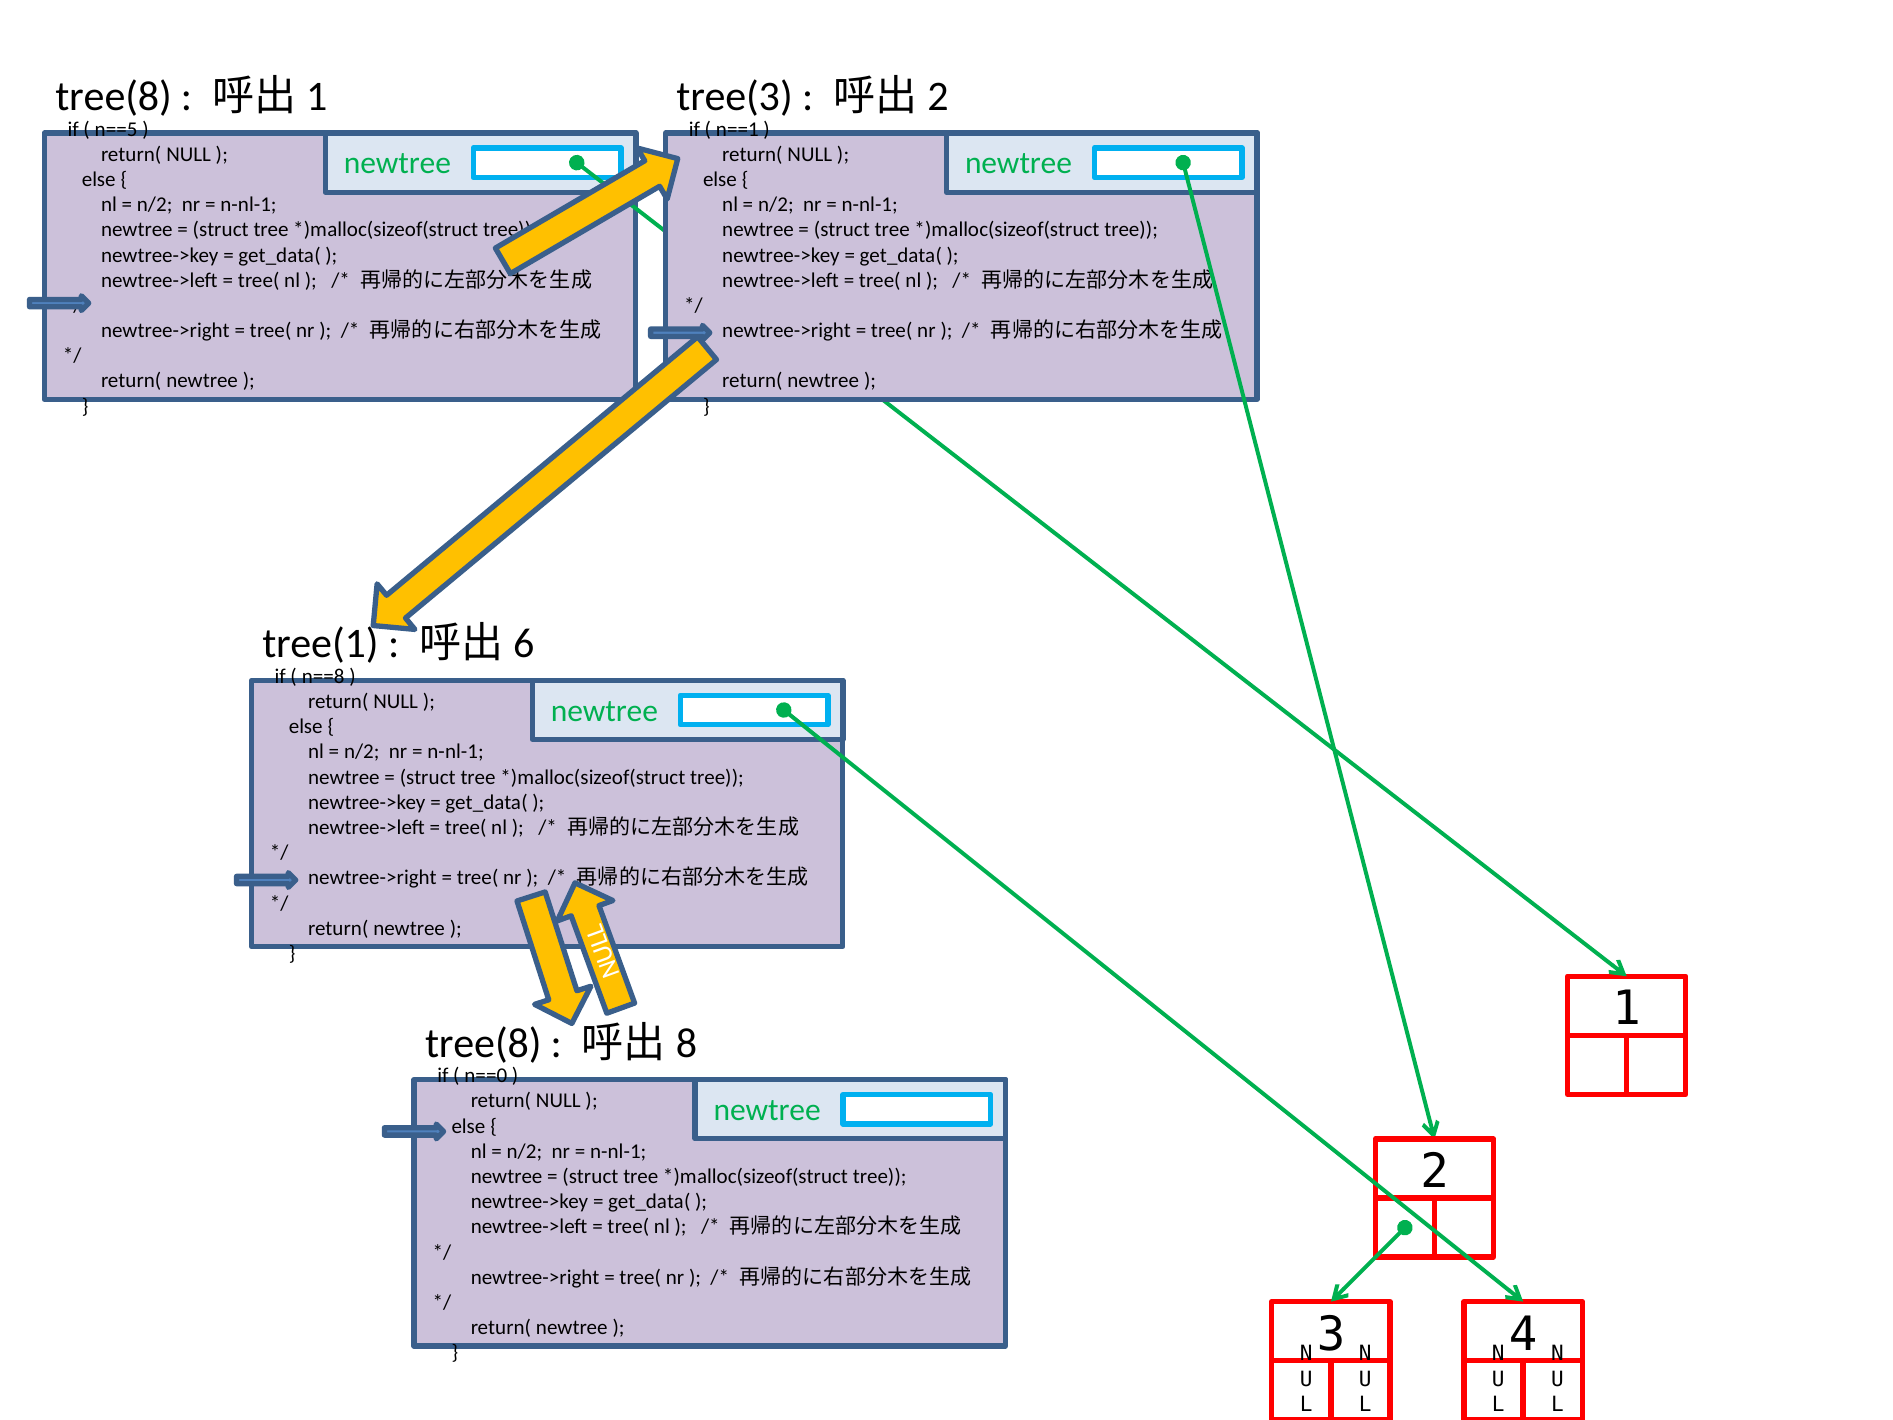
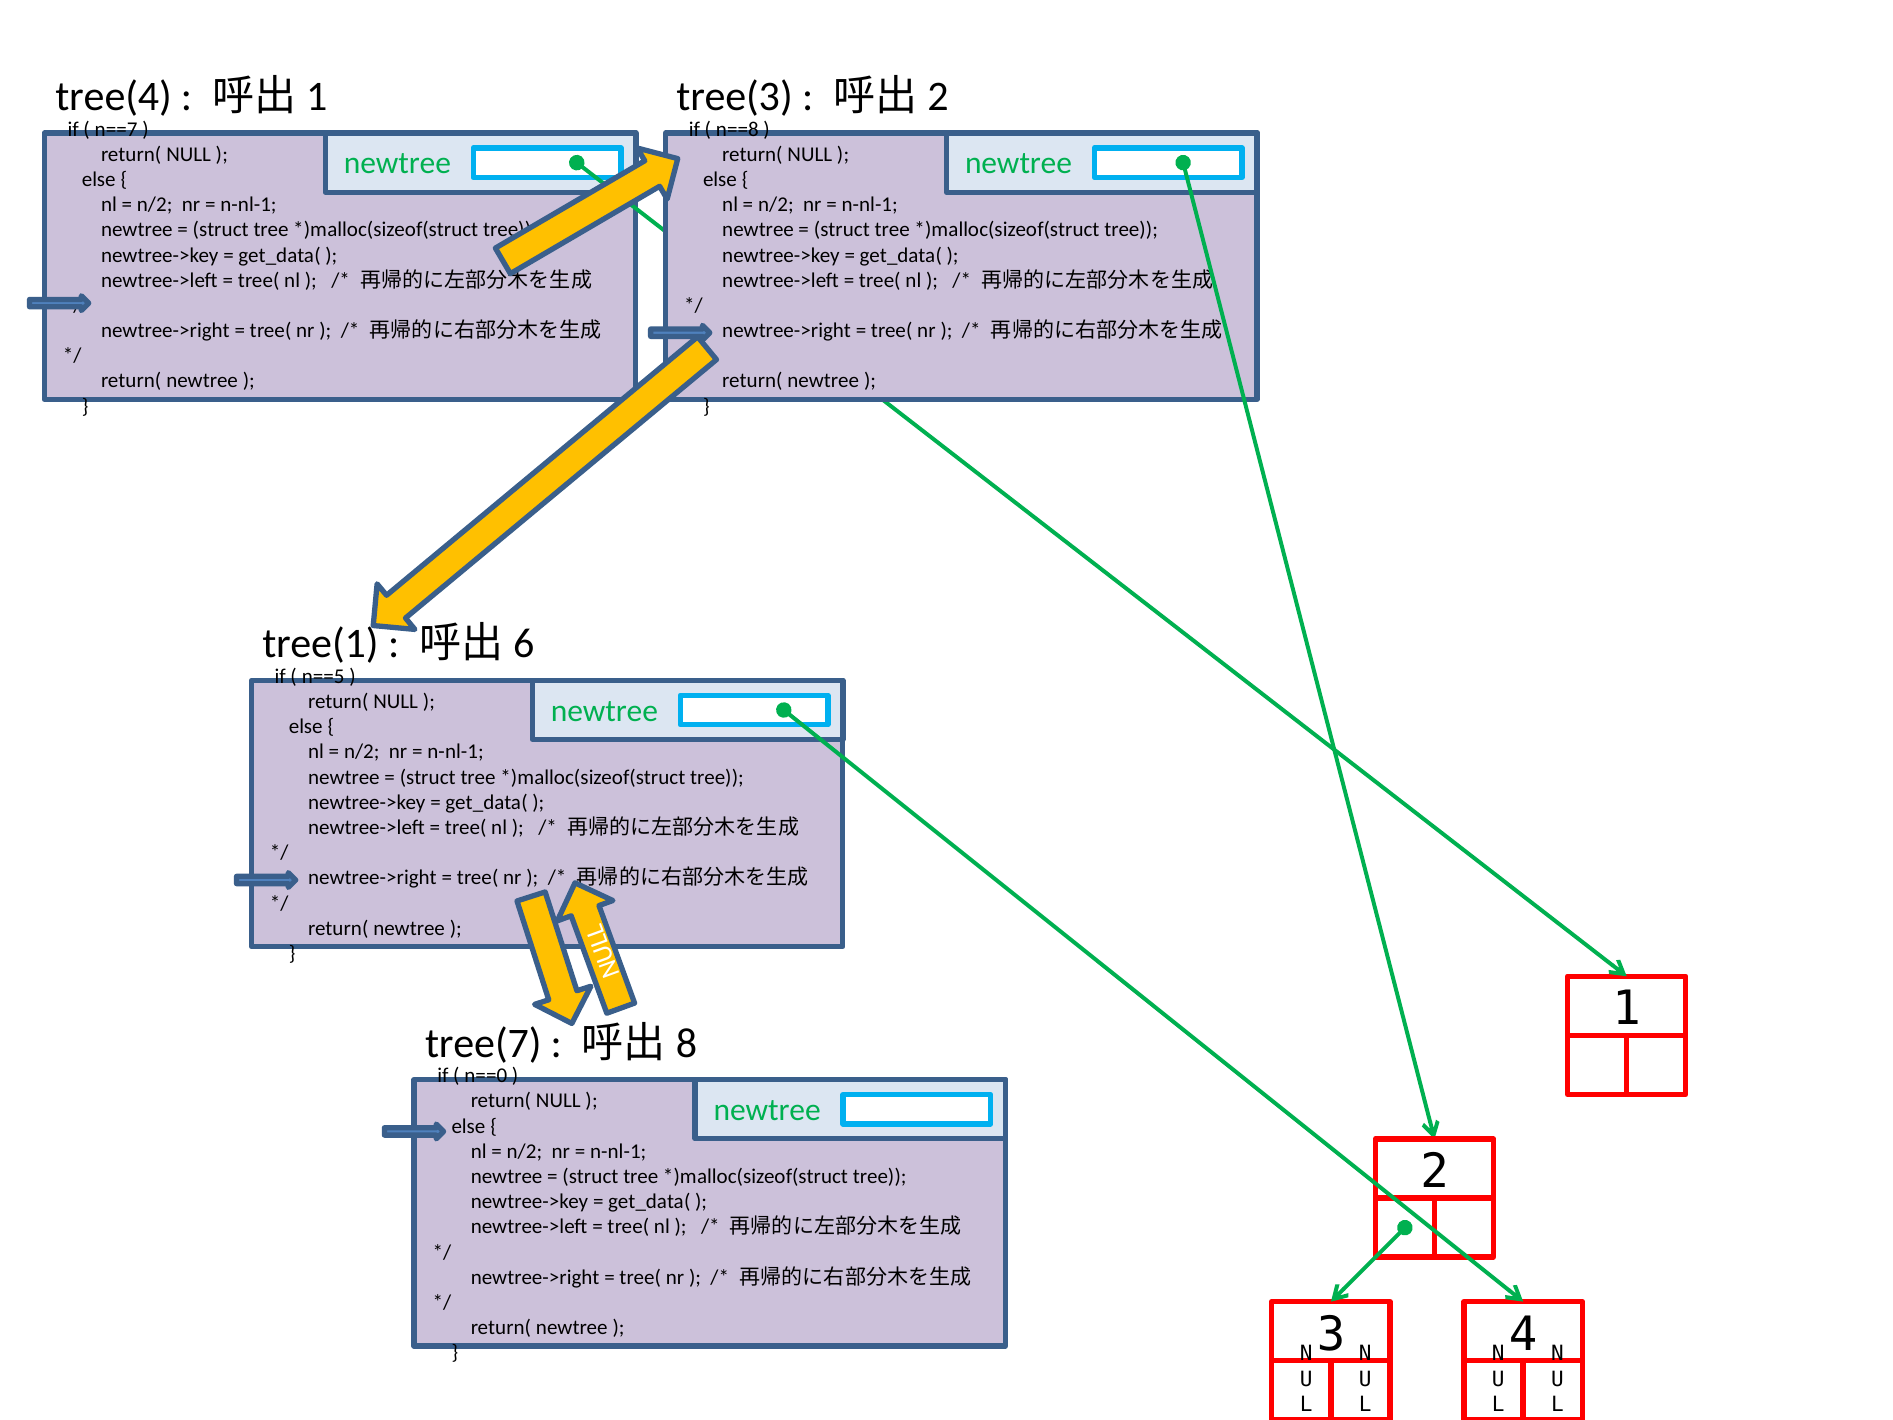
tree(8: tree(8 -> tree(4 (114, 97)
n==5: n==5 -> n==7 (116, 129)
n==1: n==1 -> n==8 (737, 129)
n==8: n==8 -> n==5 (323, 676)
tree(8: tree(8 -> tree(7 (483, 1043)
